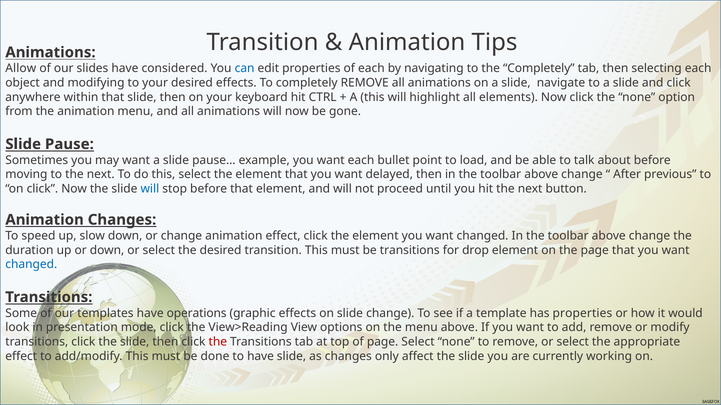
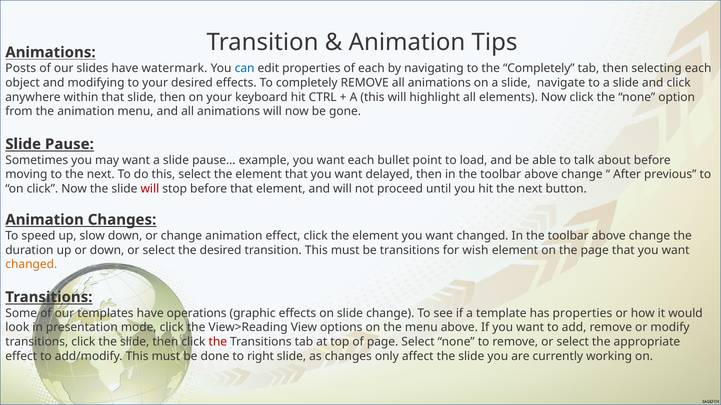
Allow: Allow -> Posts (21, 68)
considered: considered -> watermark (174, 68)
will colour: blue -> red (150, 189)
drop: drop -> wish (475, 250)
changed colour: blue -> orange (31, 265)
to have: have -> right (261, 357)
